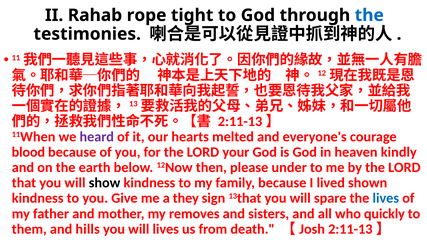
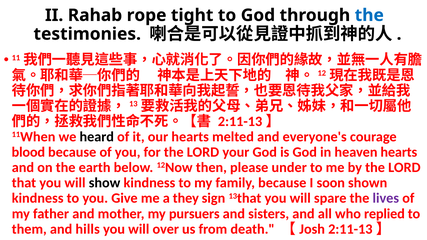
heard colour: purple -> black (97, 137)
heaven kindly: kindly -> hearts (399, 152)
lived: lived -> soon (331, 183)
lives colour: blue -> purple (386, 198)
removes: removes -> pursuers (194, 214)
quickly: quickly -> replied (384, 214)
will lives: lives -> over (166, 229)
